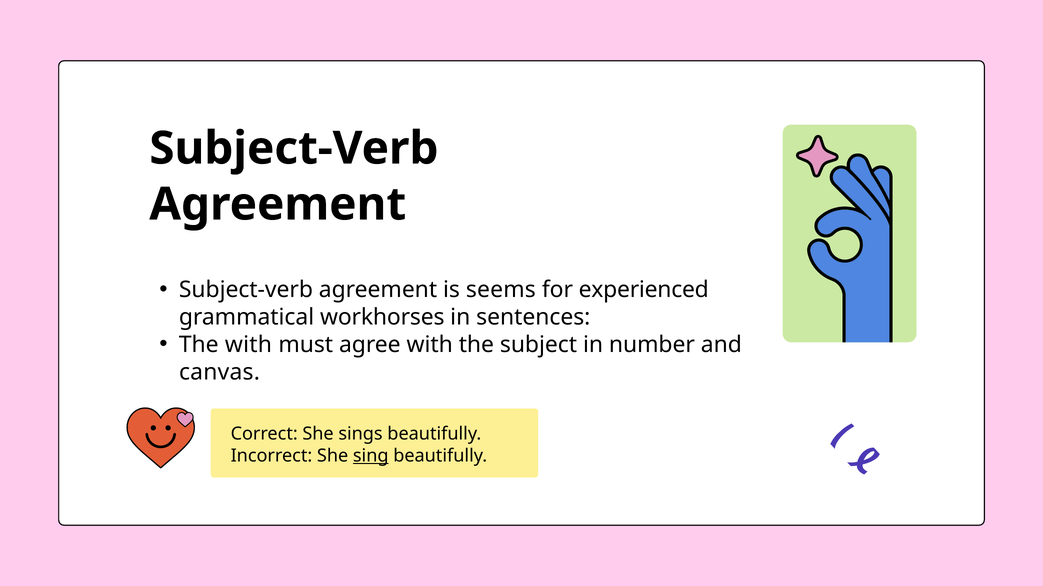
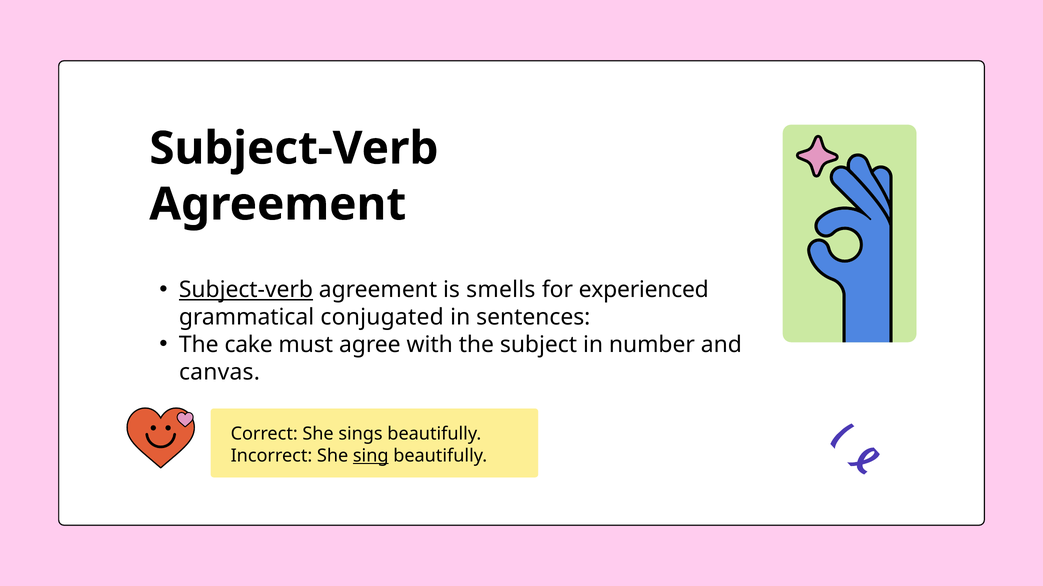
Subject-verb underline: none -> present (246, 290)
seems: seems -> smells (501, 290)
workhorses: workhorses -> conjugated (382, 318)
The with: with -> cake (249, 345)
